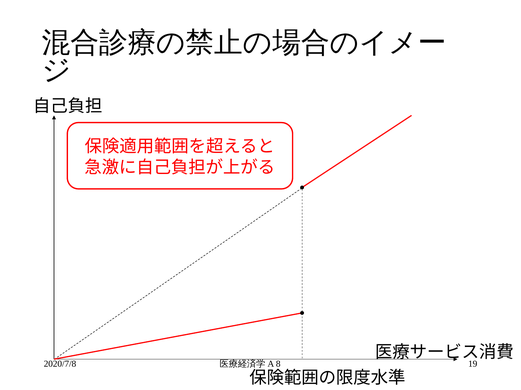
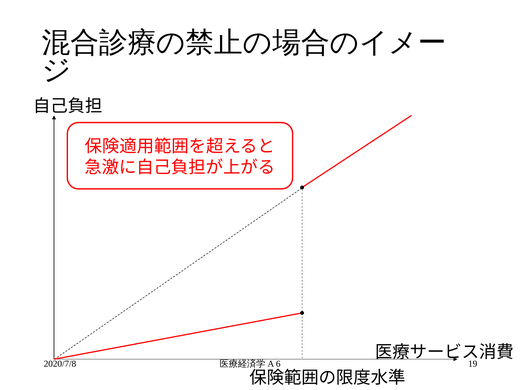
8: 8 -> 6 (278, 364)
